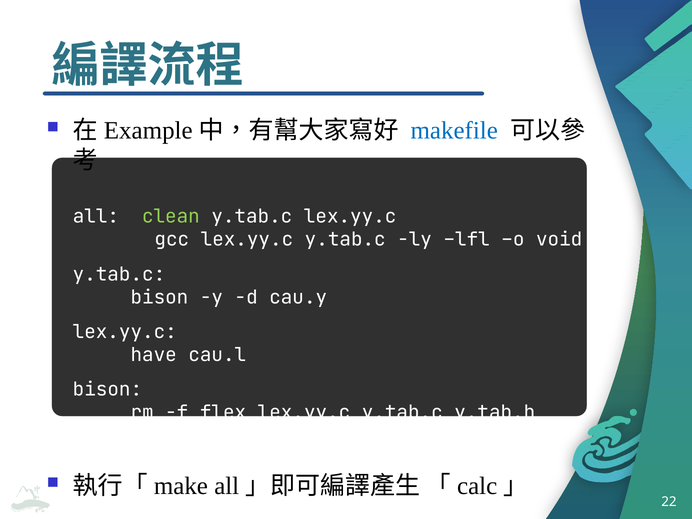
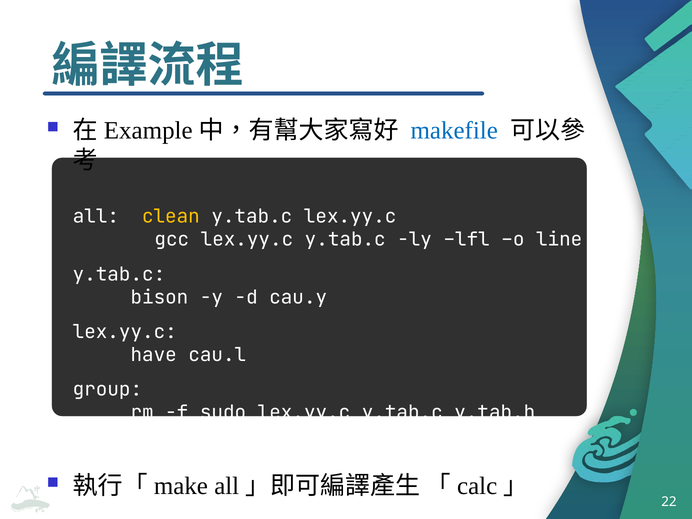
clean colour: light green -> yellow (171, 216)
void: void -> line (559, 240)
bison: bison -> group (107, 390)
flex: flex -> sudo (223, 413)
